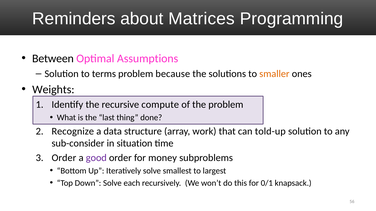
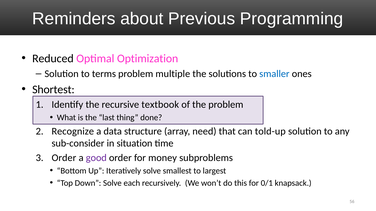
Matrices: Matrices -> Previous (202, 19)
Between: Between -> Reduced (53, 59)
Assumptions: Assumptions -> Optimization (148, 59)
because: because -> multiple (173, 74)
smaller colour: orange -> blue (274, 74)
Weights: Weights -> Shortest (53, 90)
compute: compute -> textbook (160, 105)
work: work -> need (204, 132)
